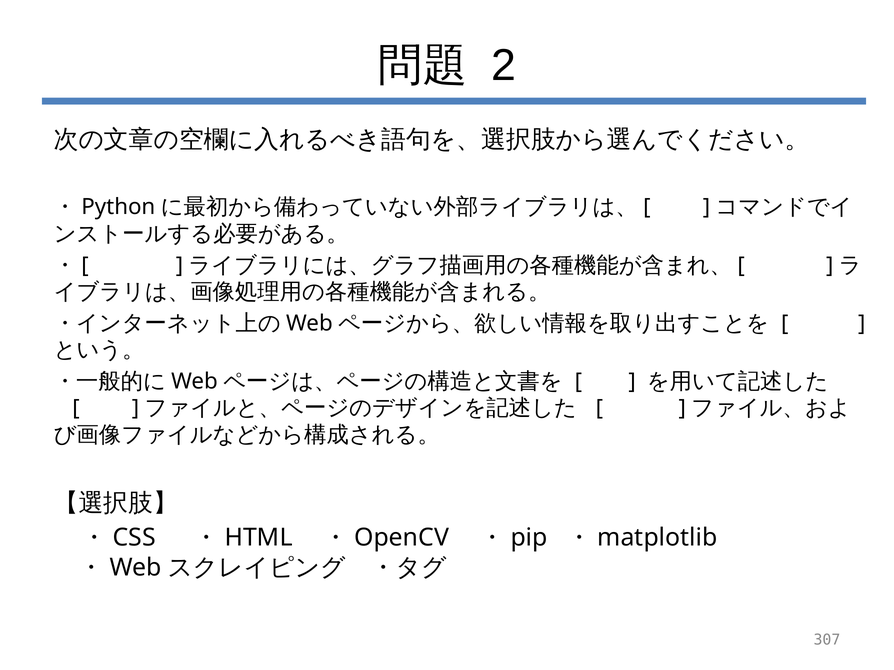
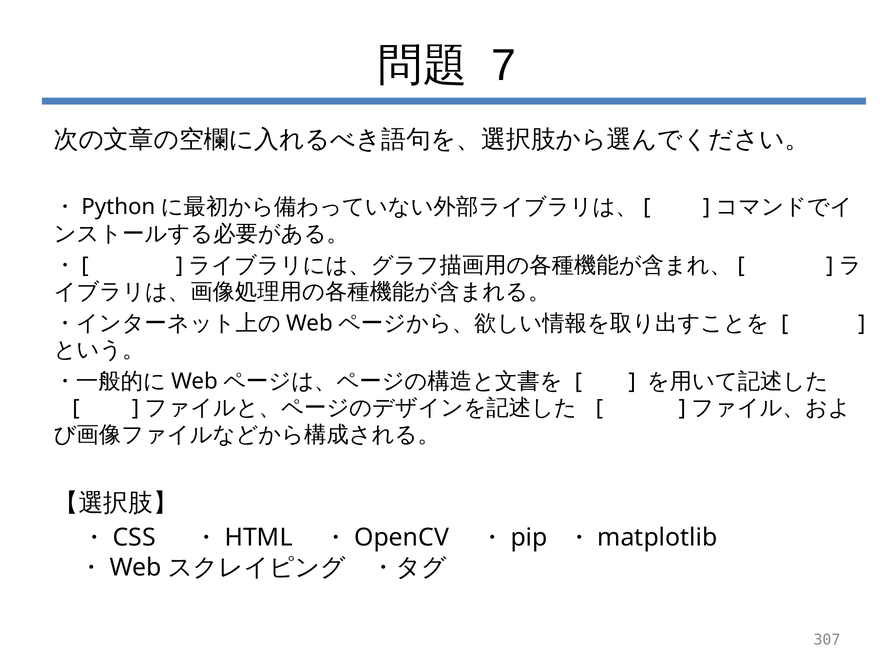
2: 2 -> 7 (504, 65)
